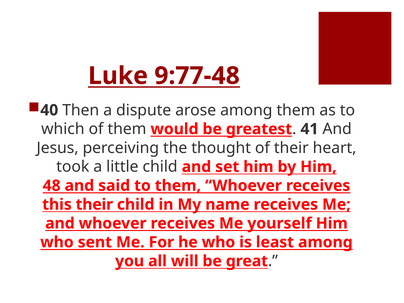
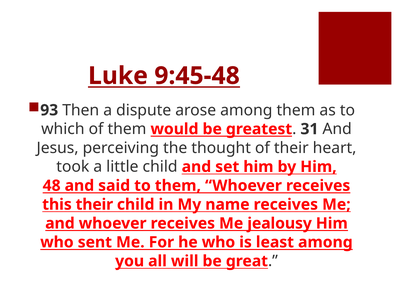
9:77-48: 9:77-48 -> 9:45-48 (197, 76)
40: 40 -> 93 (49, 110)
41: 41 -> 31 (309, 129)
yourself: yourself -> jealousy (280, 223)
